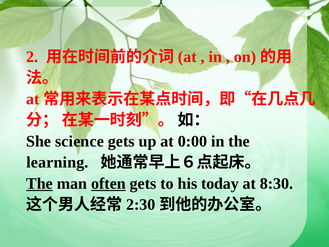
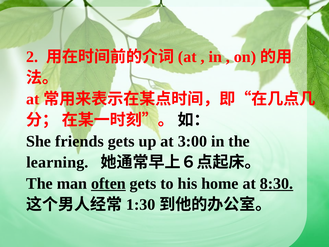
science: science -> friends (79, 141)
0:00: 0:00 -> 3:00 (192, 141)
The underline: present -> none (40, 183)
today: today -> home (220, 183)
8:30 underline: none -> present (277, 183)
2:30: 2:30 -> 1:30 (141, 204)
